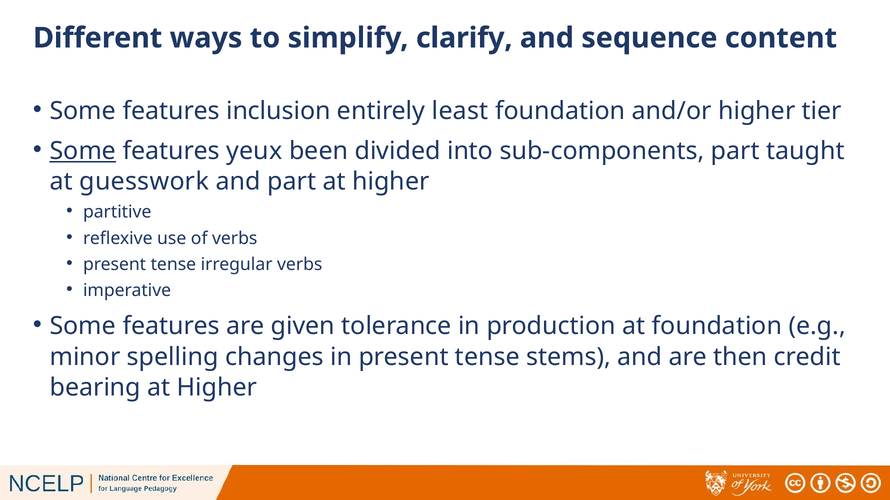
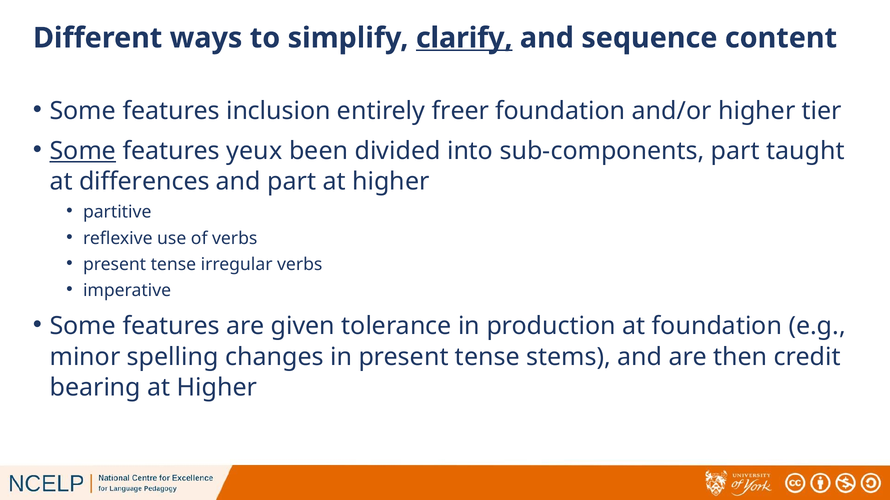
clarify underline: none -> present (464, 38)
least: least -> freer (460, 111)
guesswork: guesswork -> differences (144, 182)
